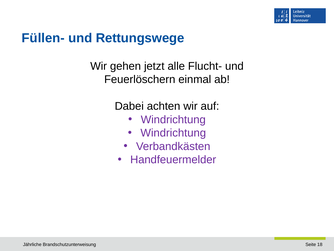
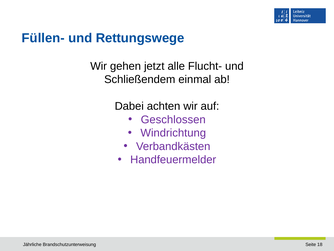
Feuerlöschern: Feuerlöschern -> Schließendem (140, 79)
Windrichtung: Windrichtung -> Geschlossen (173, 119)
